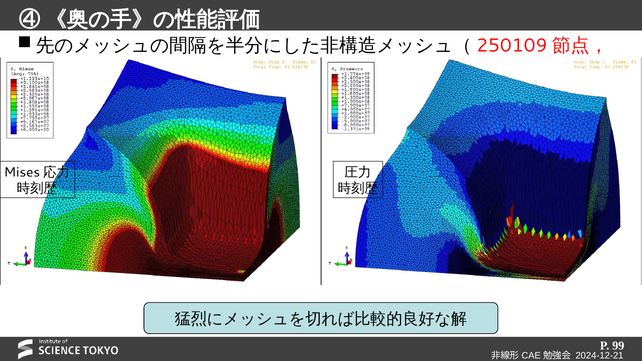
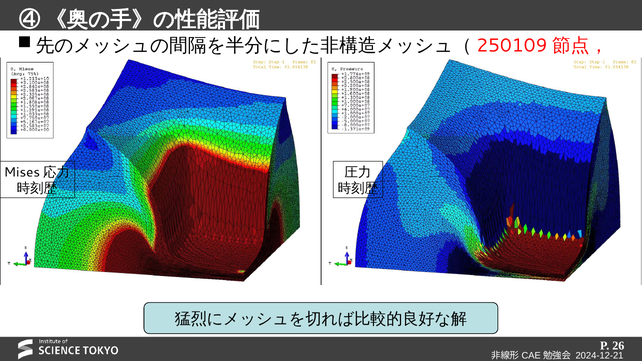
99: 99 -> 26 (618, 346)
